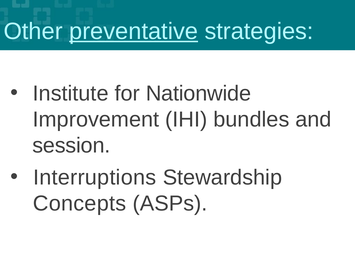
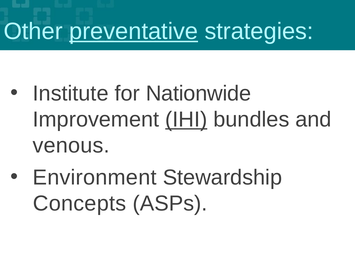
IHI underline: none -> present (186, 120)
session: session -> venous (71, 146)
Interruptions: Interruptions -> Environment (95, 178)
